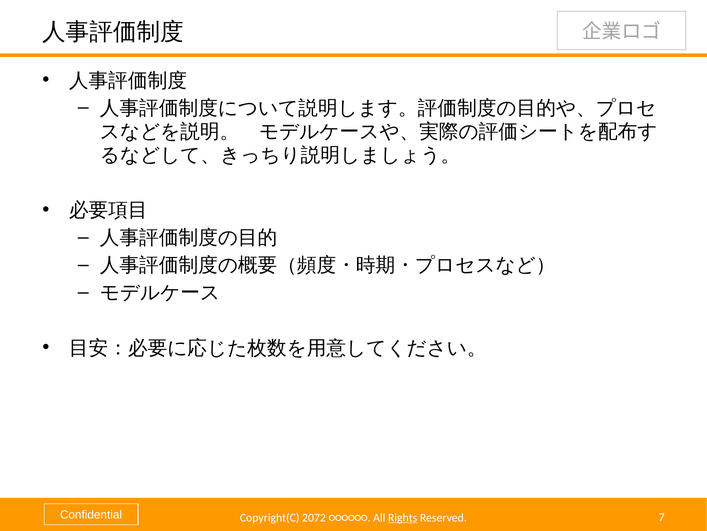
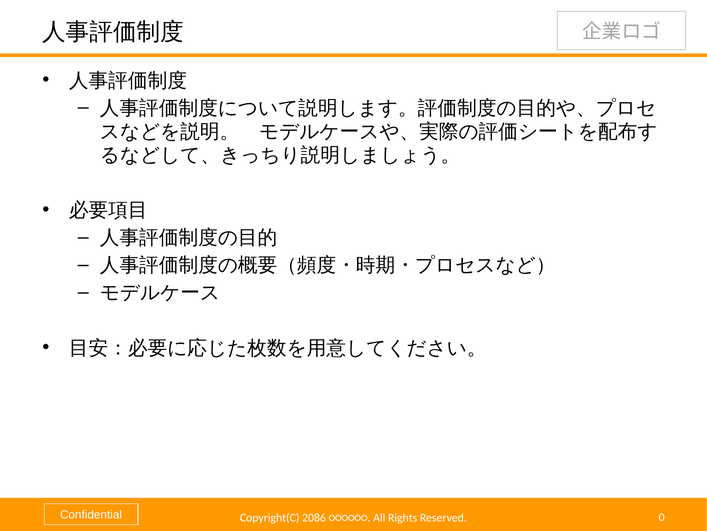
2072: 2072 -> 2086 (314, 517)
Rights underline: present -> none (403, 517)
7: 7 -> 0 (662, 517)
